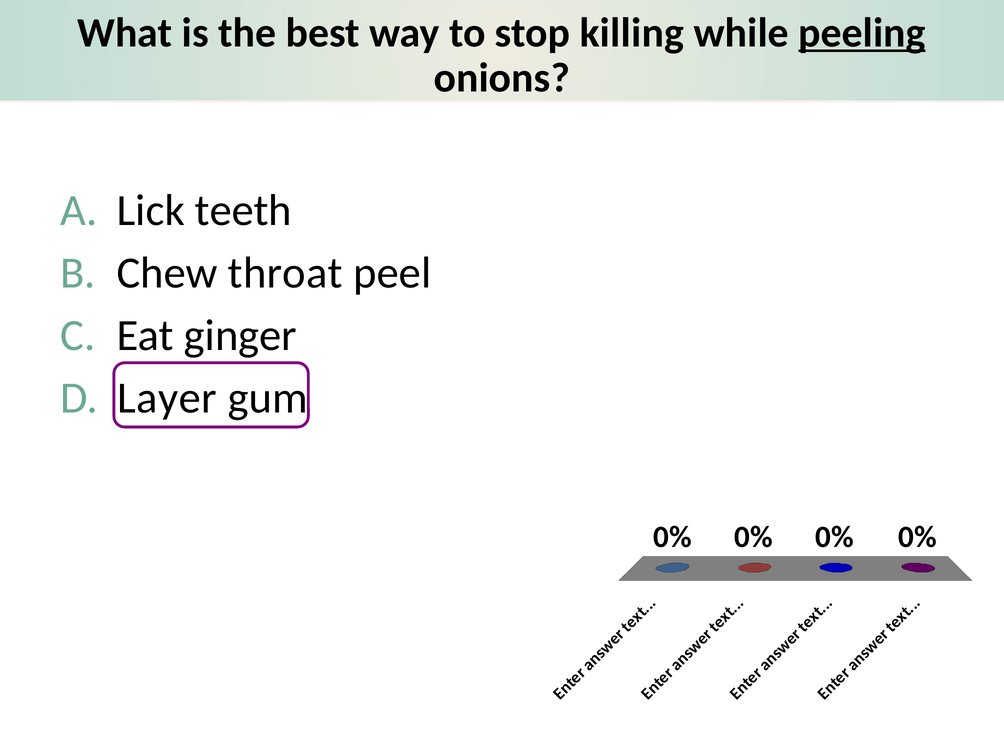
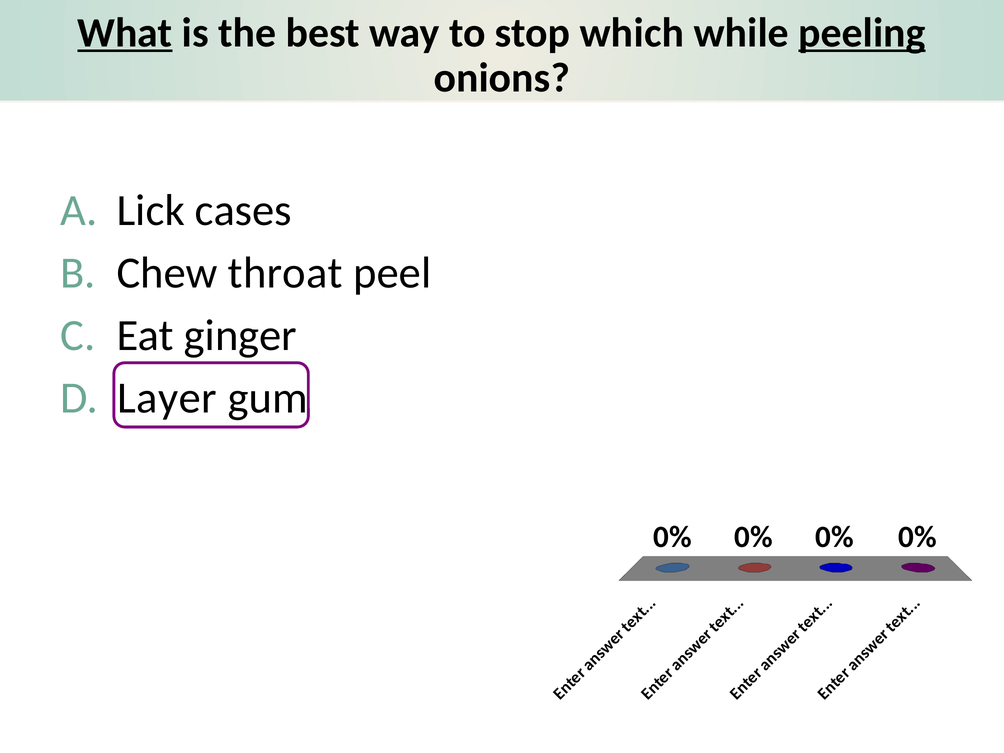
What underline: none -> present (125, 33)
killing: killing -> which (632, 33)
teeth: teeth -> cases (243, 211)
